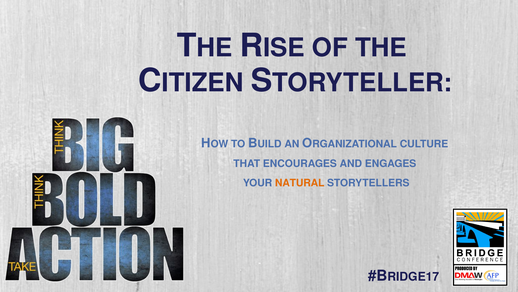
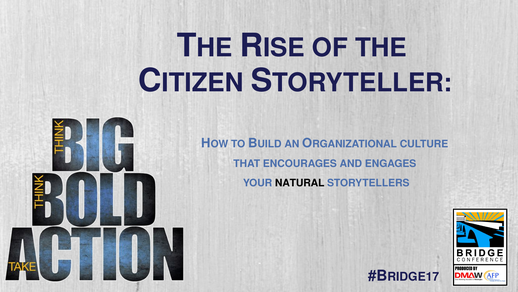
NATURAL colour: orange -> black (300, 183)
